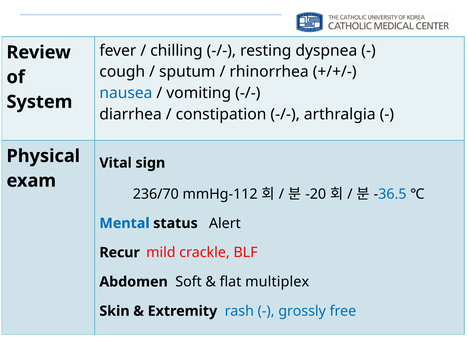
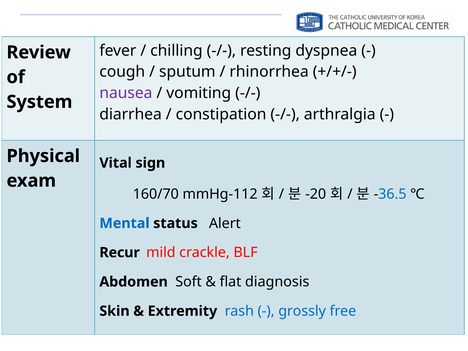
nausea colour: blue -> purple (126, 93)
236/70: 236/70 -> 160/70 (156, 194)
multiplex: multiplex -> diagnosis (277, 282)
